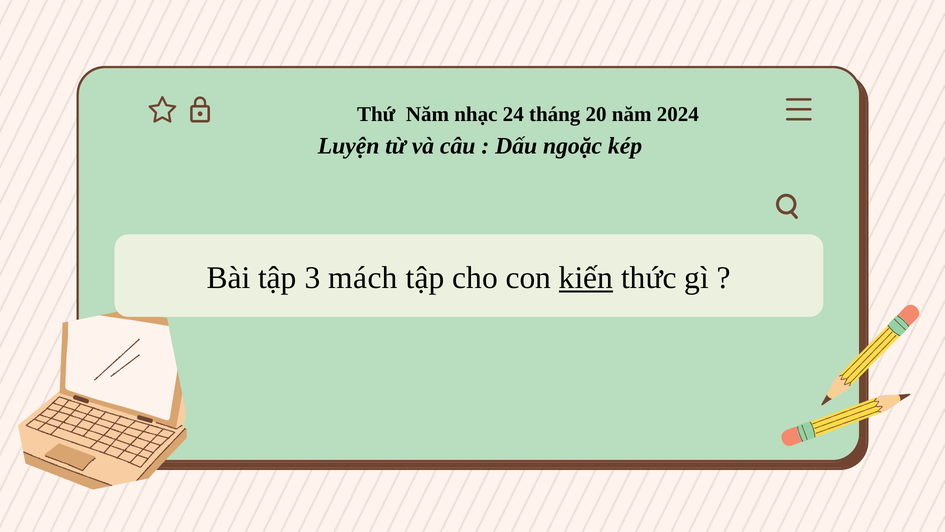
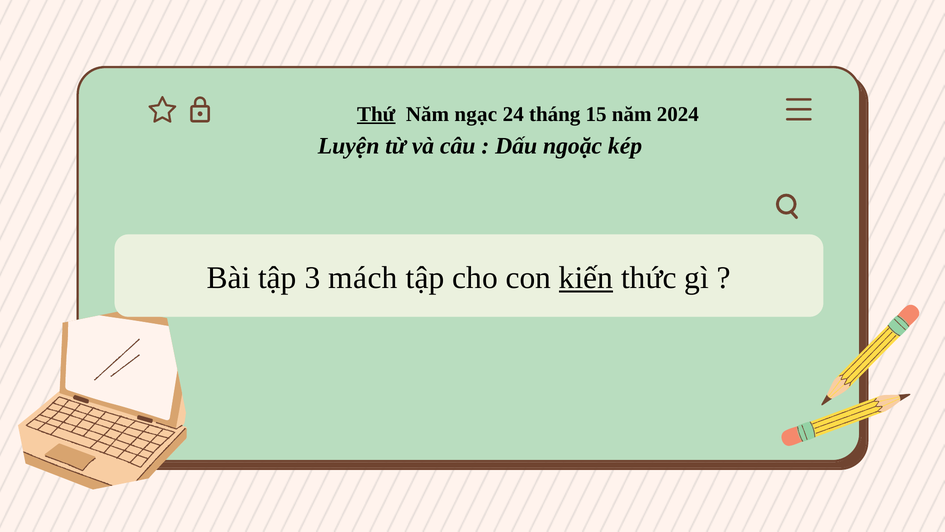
Thứ underline: none -> present (376, 114)
nhạc: nhạc -> ngạc (476, 114)
20: 20 -> 15 (596, 114)
